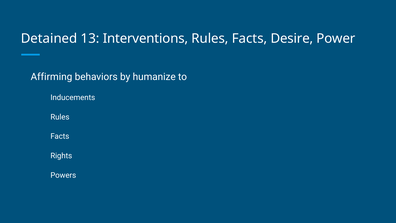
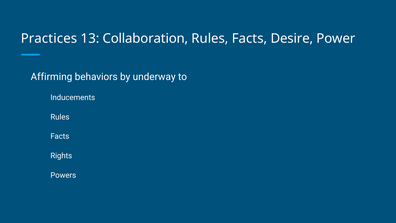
Detained: Detained -> Practices (49, 39)
Interventions: Interventions -> Collaboration (145, 39)
humanize: humanize -> underway (154, 77)
